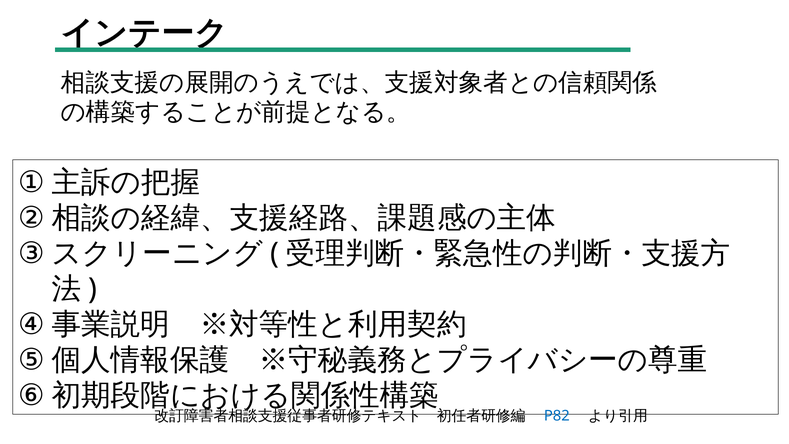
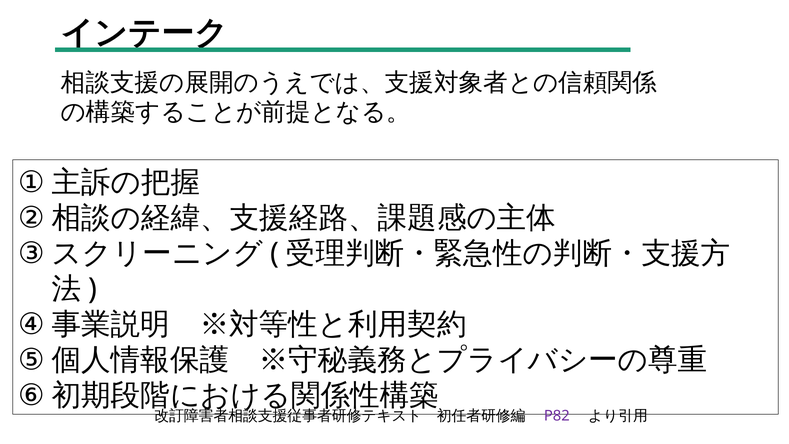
P82 colour: blue -> purple (557, 416)
